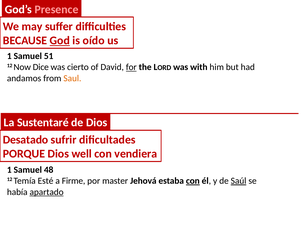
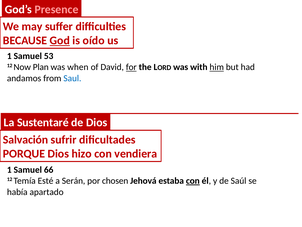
51: 51 -> 53 (49, 56)
Dice: Dice -> Plan (41, 67)
cierto: cierto -> when (78, 67)
him underline: none -> present (217, 67)
Saul colour: orange -> blue (72, 78)
Desatado: Desatado -> Salvación (26, 139)
well: well -> hizo (82, 153)
48: 48 -> 66 (49, 169)
Firme: Firme -> Serán (74, 180)
master: master -> chosen (115, 180)
Saúl underline: present -> none (239, 180)
apartado underline: present -> none (47, 192)
